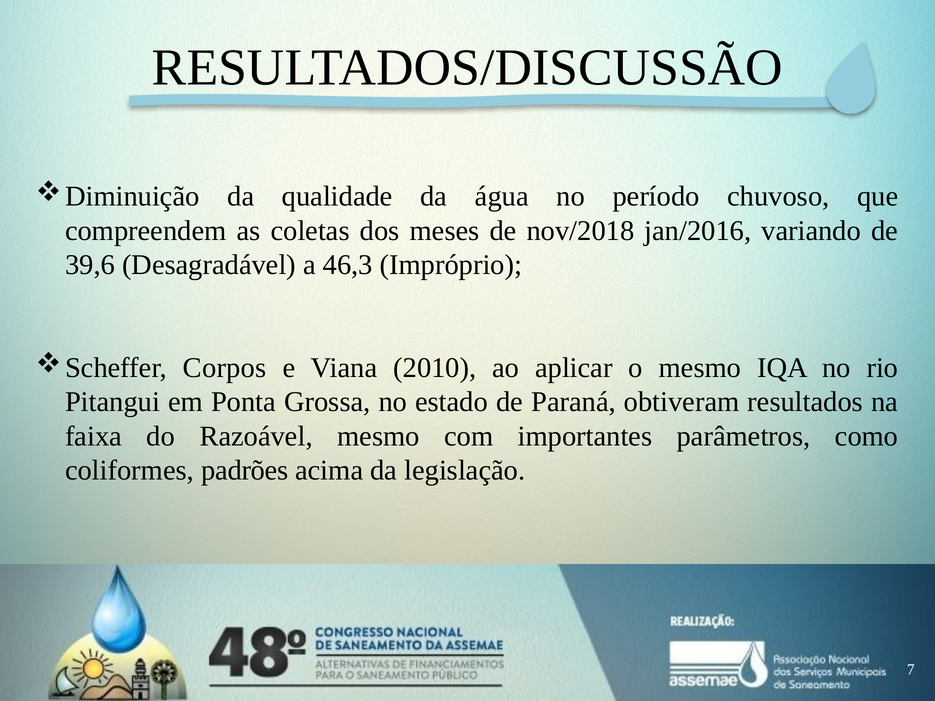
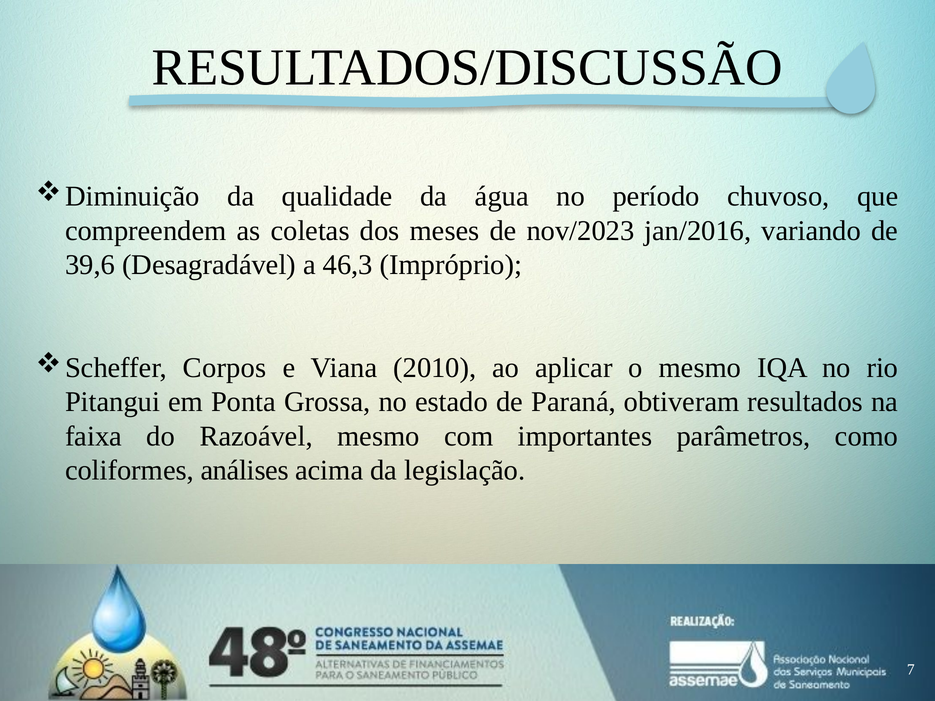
nov/2018: nov/2018 -> nov/2023 (581, 231)
padrões: padrões -> análises (245, 471)
